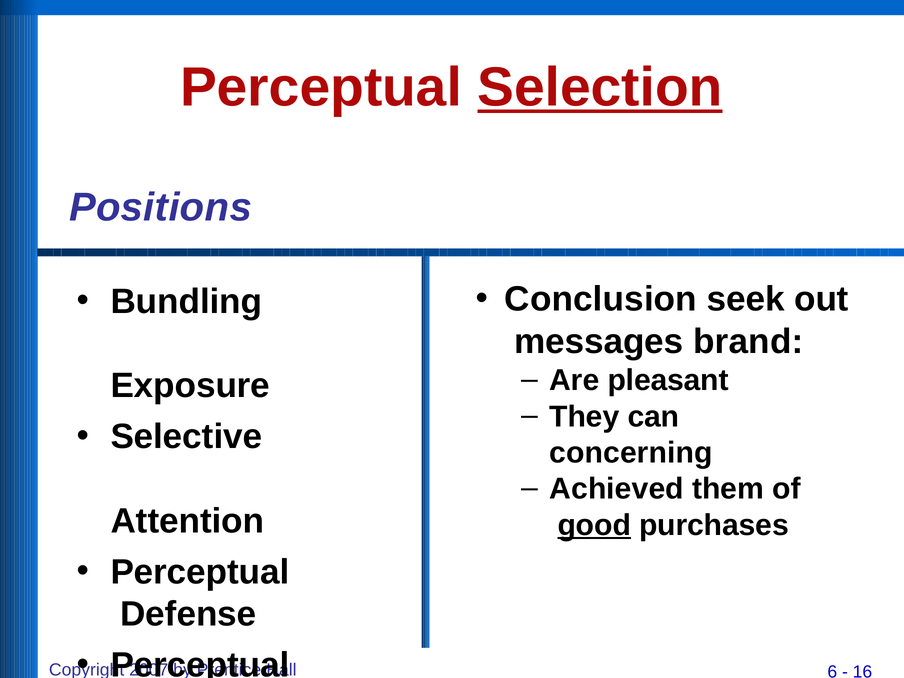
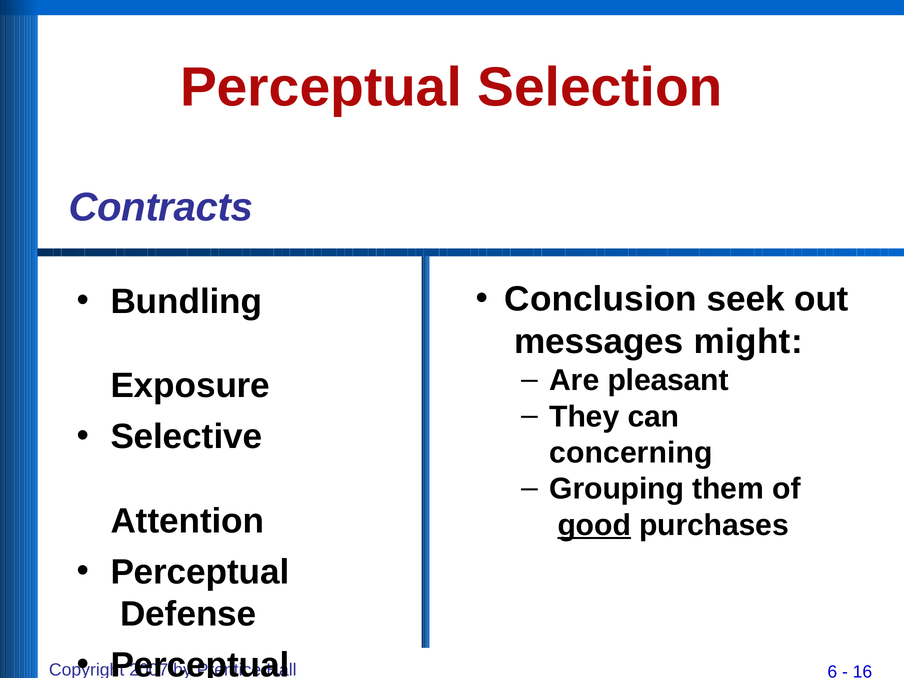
Selection underline: present -> none (600, 87)
Positions: Positions -> Contracts (161, 208)
brand: brand -> might (748, 342)
Achieved: Achieved -> Grouping (617, 489)
